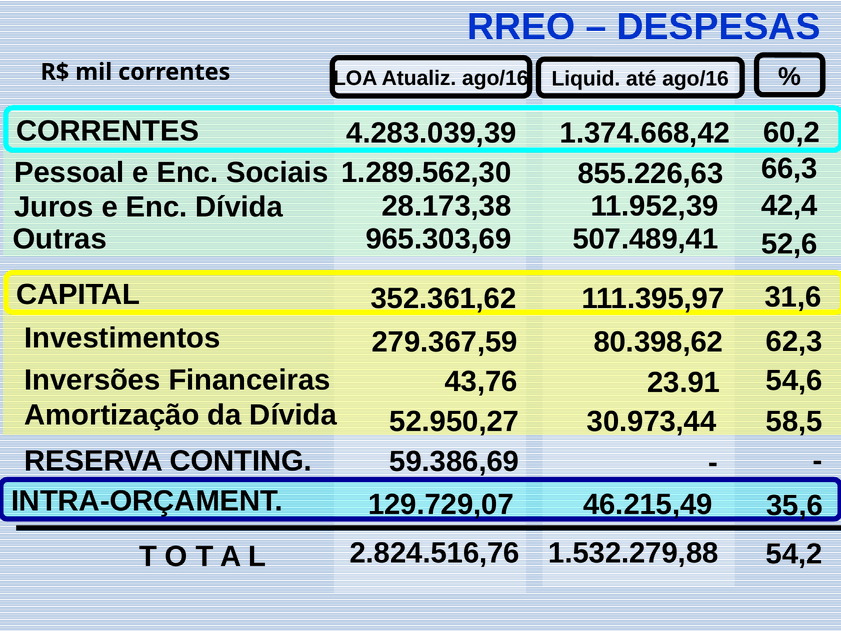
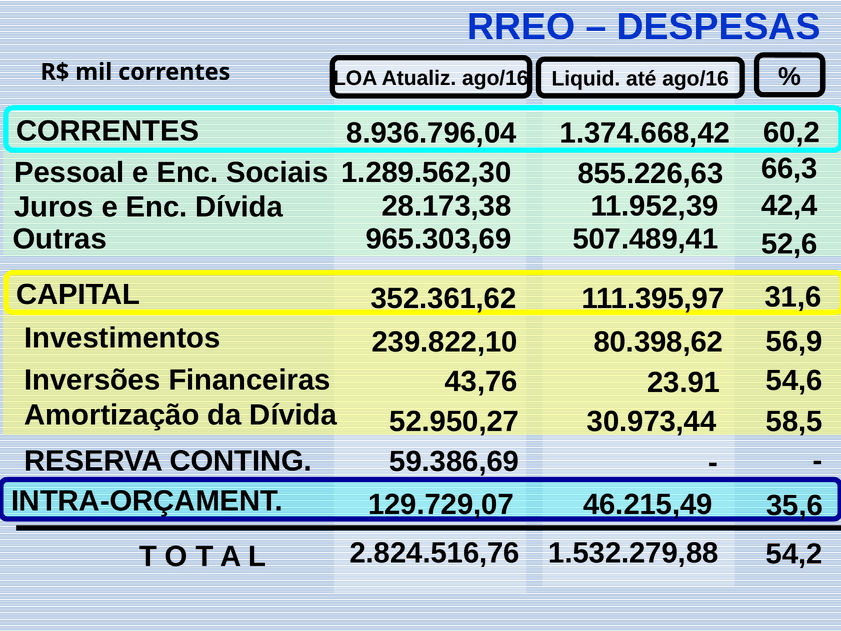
4.283.039,39: 4.283.039,39 -> 8.936.796,04 (431, 133)
62,3: 62,3 -> 56,9 (794, 342)
279.367,59: 279.367,59 -> 239.822,10 (445, 342)
